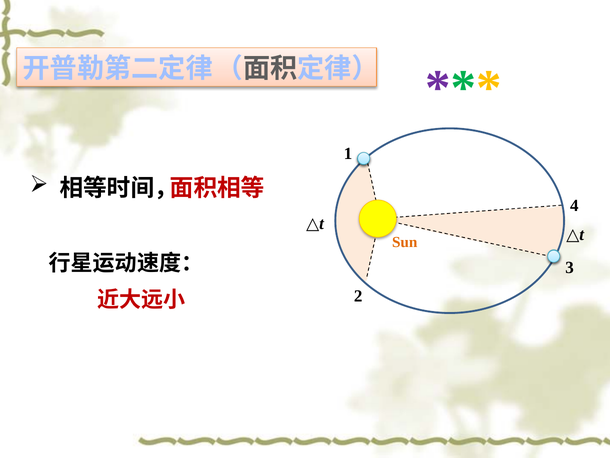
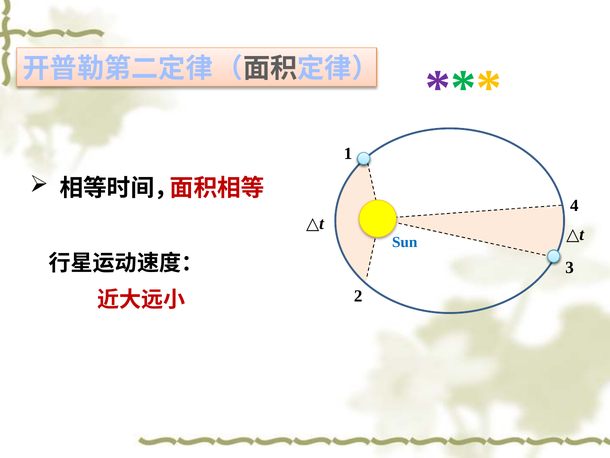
Sun colour: orange -> blue (405, 242)
